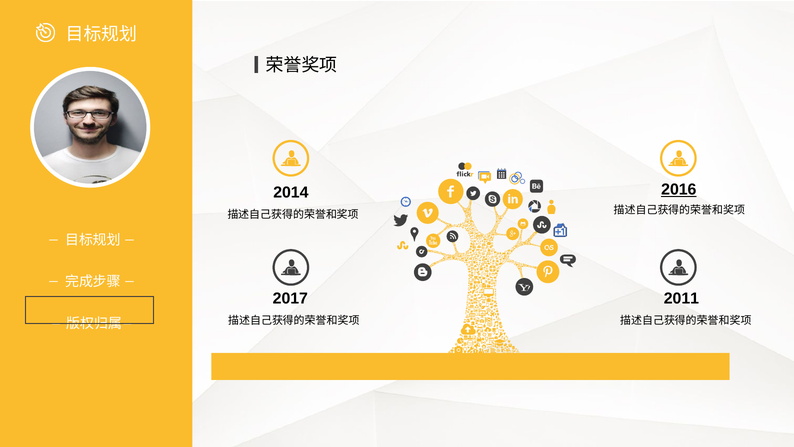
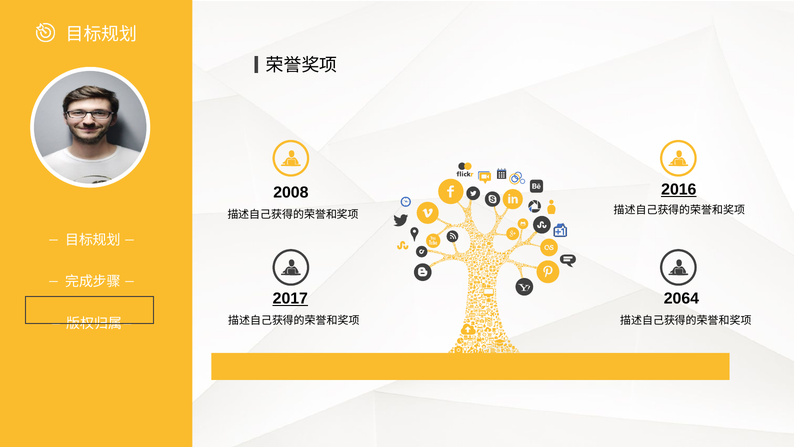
2014: 2014 -> 2008 (291, 193)
2017 underline: none -> present (290, 298)
2011: 2011 -> 2064 (681, 298)
